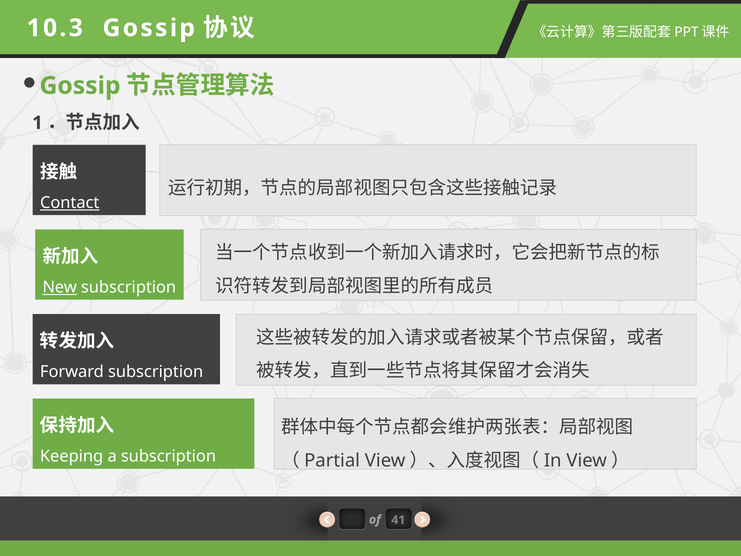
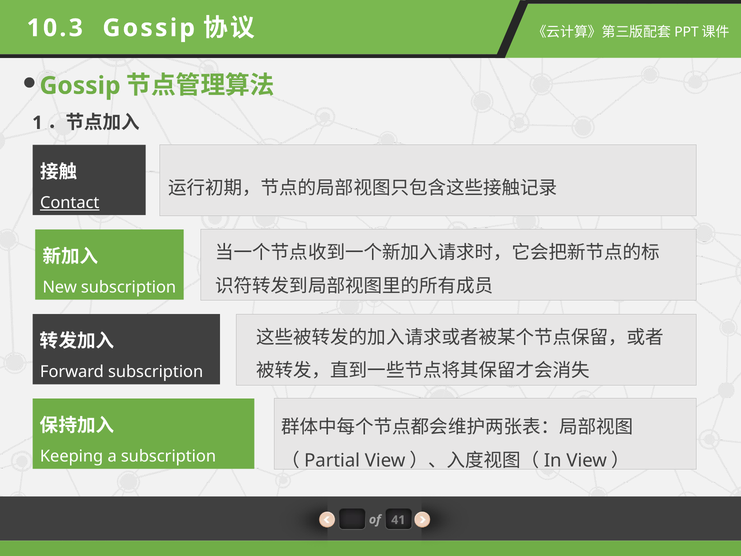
New underline: present -> none (60, 287)
